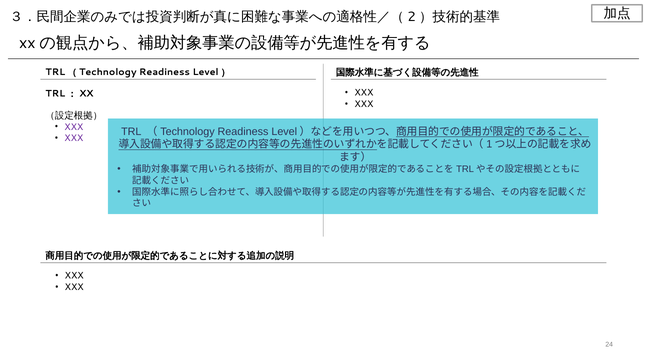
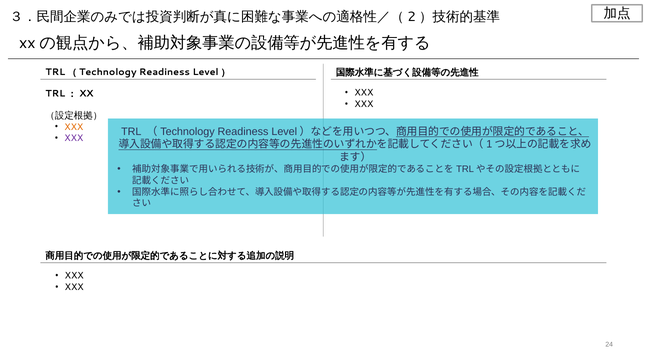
XXX colour: purple -> orange (74, 127)
